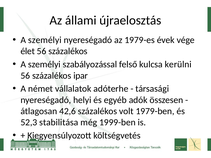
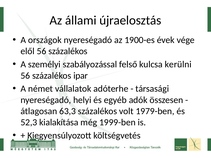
személyi: személyi -> országok (45, 40)
1979-es: 1979-es -> 1900-es (140, 40)
élet: élet -> elől (28, 51)
42,6: 42,6 -> 63,3 (68, 111)
stabilitása: stabilitása -> kialakítása (59, 123)
